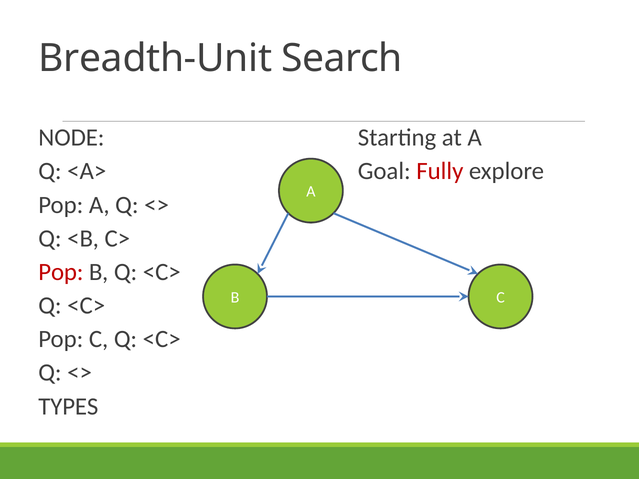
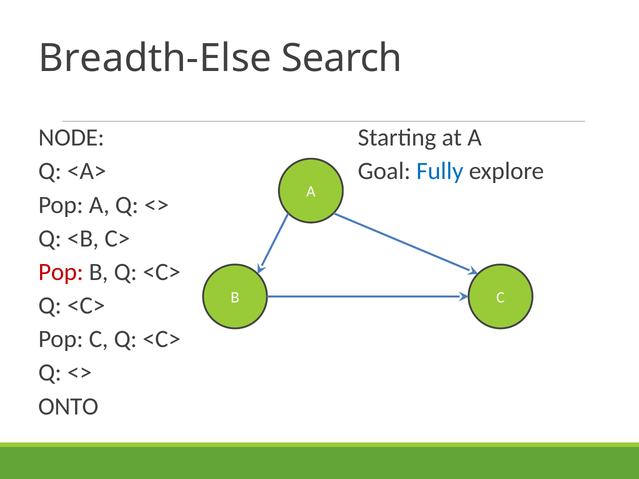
Breadth-Unit: Breadth-Unit -> Breadth-Else (155, 58)
Fully colour: red -> blue (440, 171)
TYPES: TYPES -> ONTO (68, 407)
